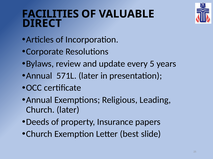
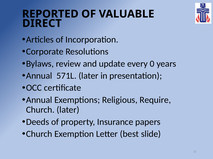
FACILITIES: FACILITIES -> REPORTED (50, 14)
5: 5 -> 0 (152, 64)
Leading: Leading -> Require (155, 100)
